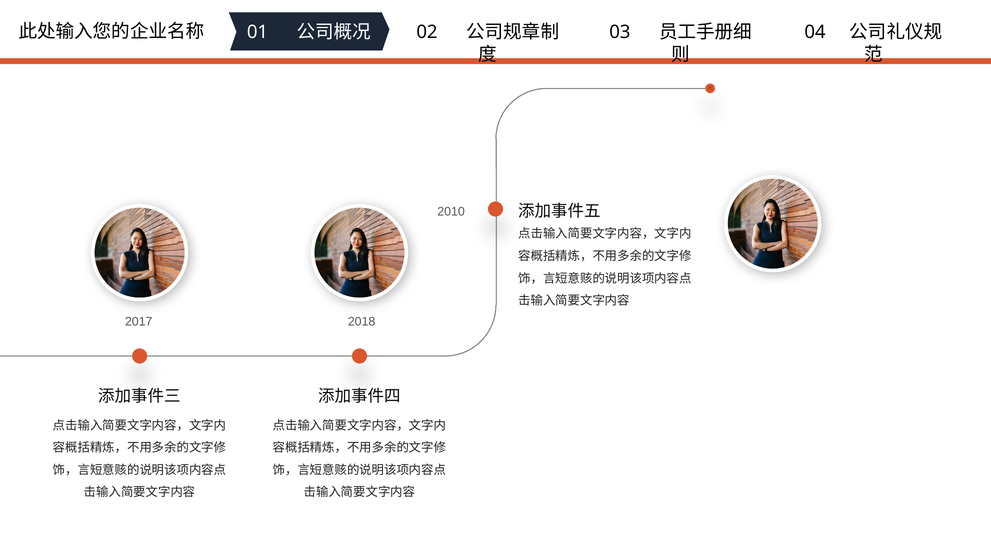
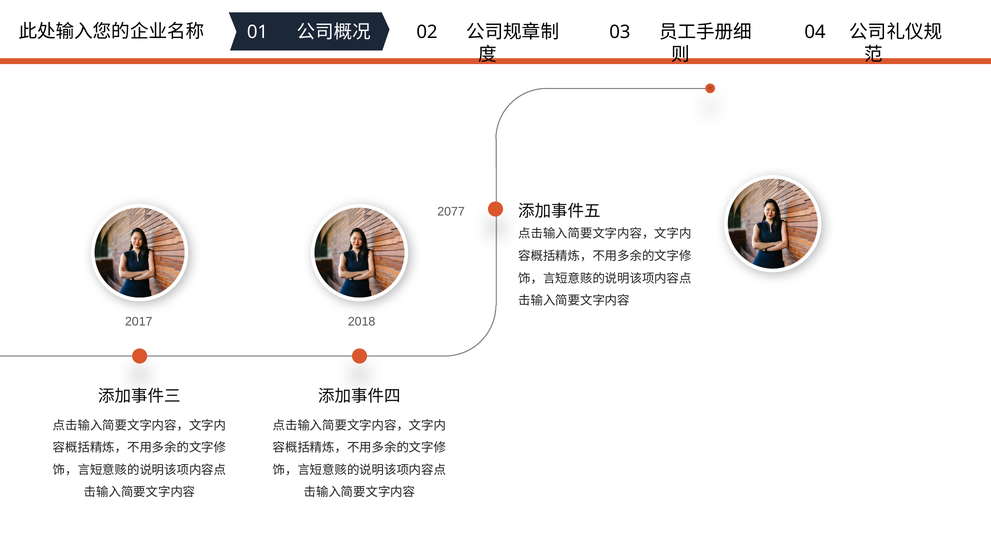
2010: 2010 -> 2077 (451, 212)
